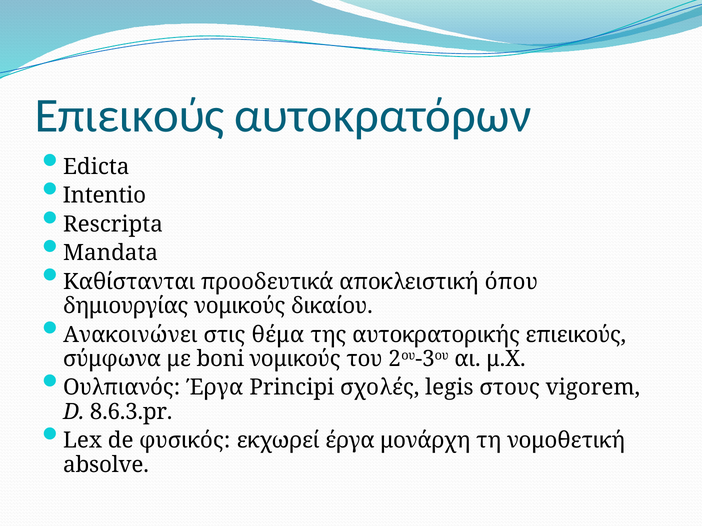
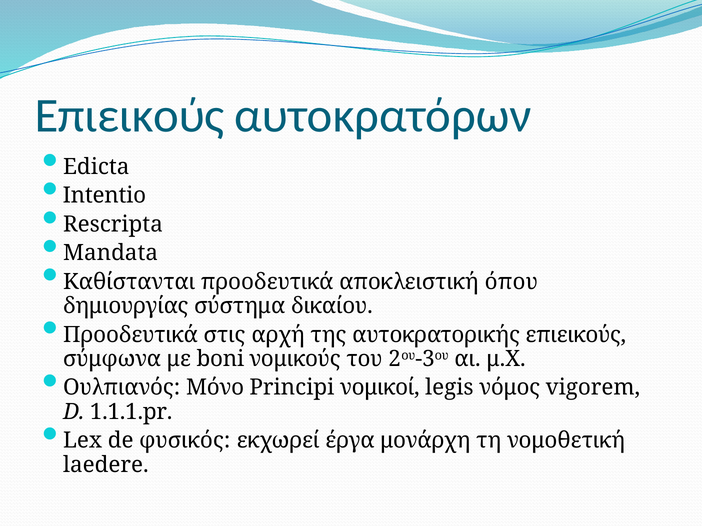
δημιουργίας νομικούς: νομικούς -> σύστημα (240, 306)
Ανακοινώνει: Ανακοινώνει -> Προοδευτικά (130, 335)
θέμα: θέμα -> αρχή (278, 335)
Ουλπιανός Έργα: Έργα -> Μόνο (215, 388)
σχολές: σχολές -> νομικοί (380, 388)
στους: στους -> νόμος (510, 388)
8.6.3.pr: 8.6.3.pr -> 1.1.1.pr (131, 412)
absolve: absolve -> laedere (106, 465)
